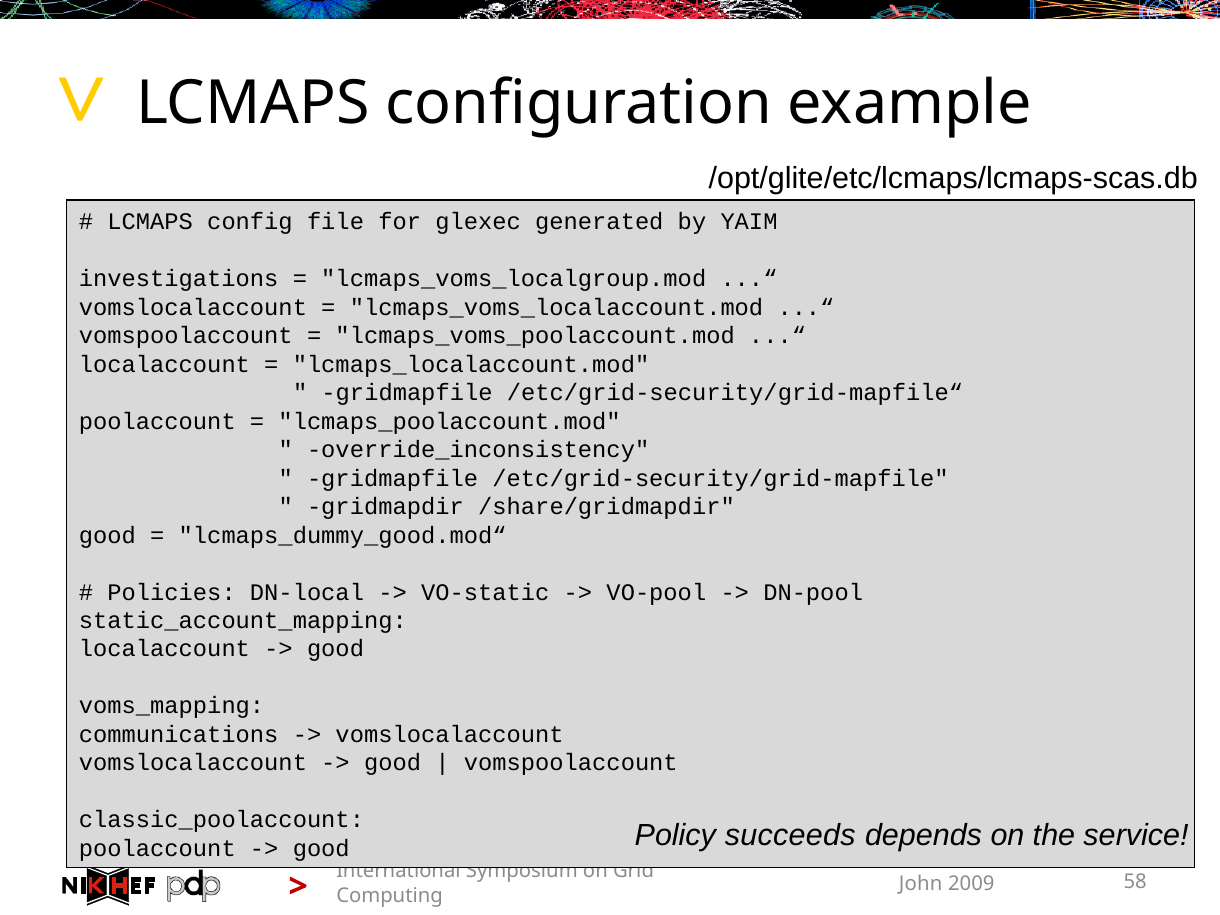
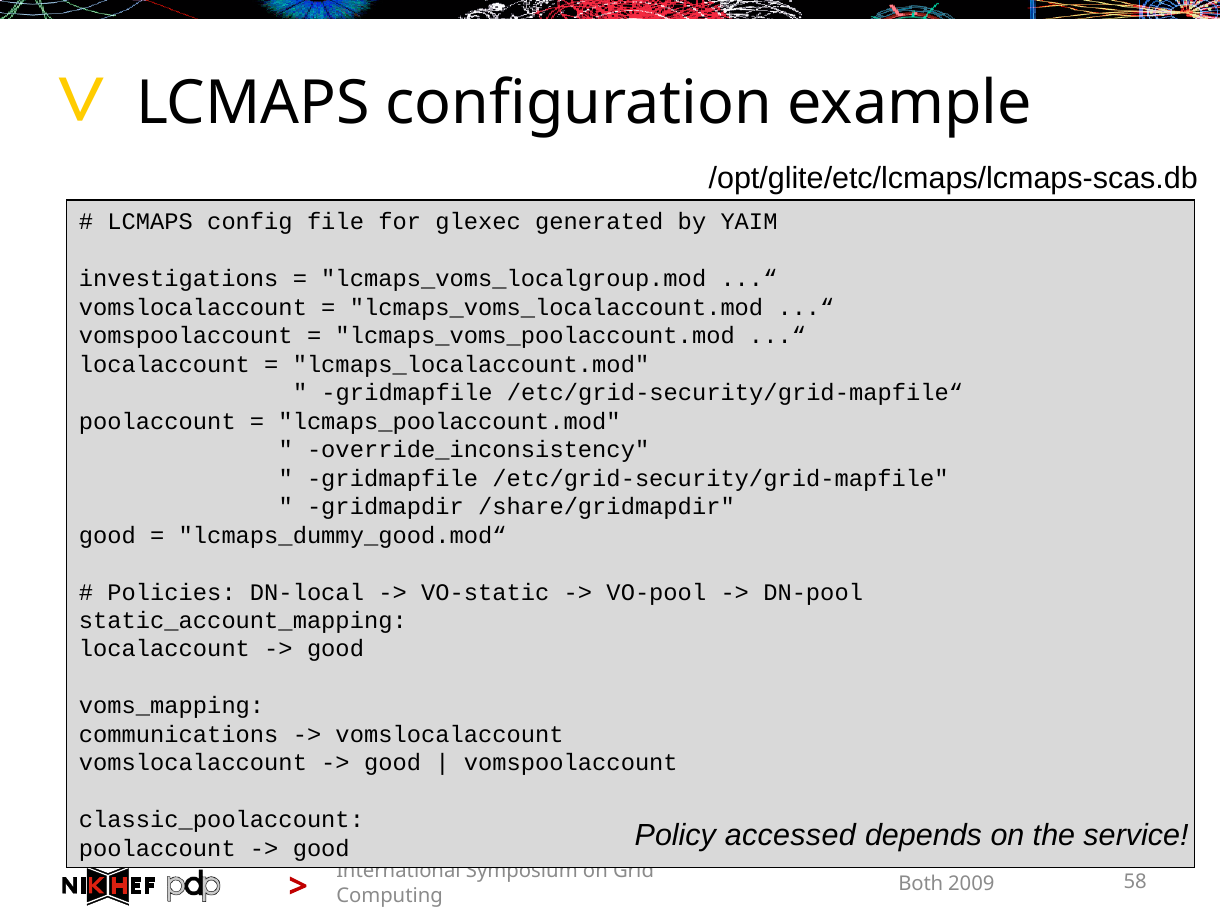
succeeds: succeeds -> accessed (790, 835)
John: John -> Both (921, 883)
